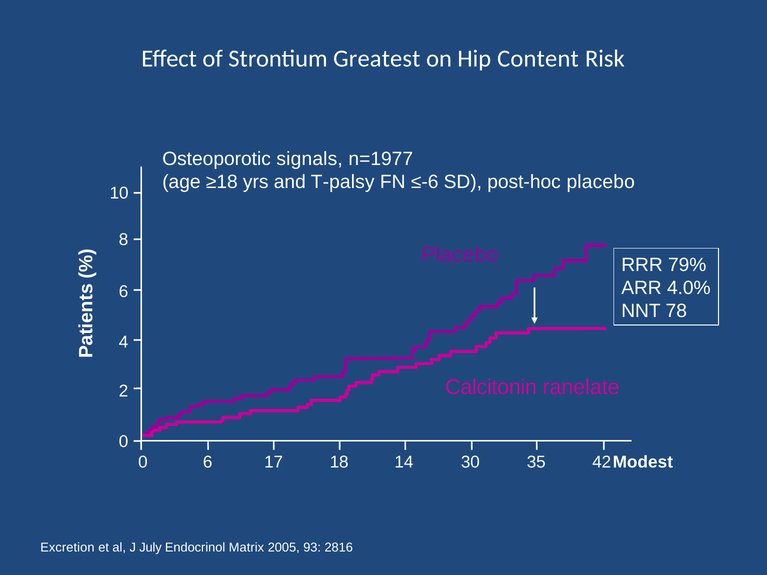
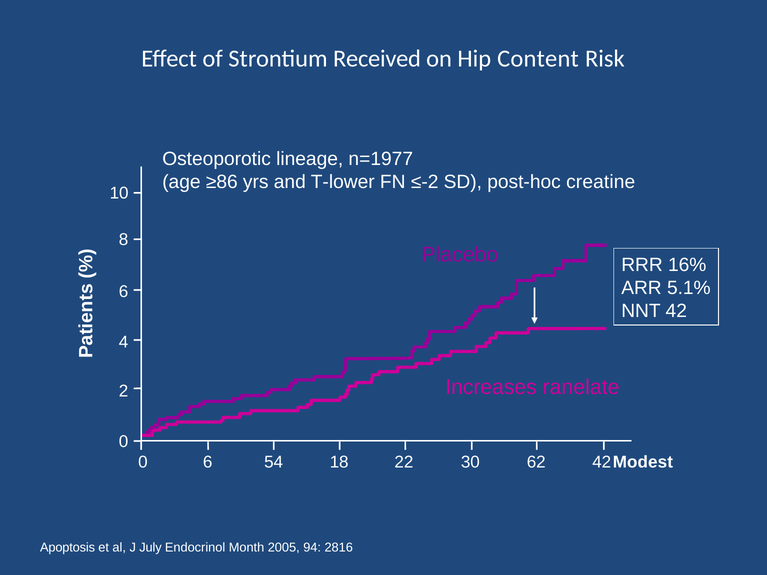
Greatest: Greatest -> Received (377, 59)
signals: signals -> lineage (310, 159)
≥18: ≥18 -> ≥86 (222, 182)
T-palsy: T-palsy -> T-lower (343, 182)
≤-6: ≤-6 -> ≤-2 (425, 182)
post-hoc placebo: placebo -> creatine (601, 182)
79%: 79% -> 16% (687, 265)
4.0%: 4.0% -> 5.1% (689, 288)
NNT 78: 78 -> 42 (676, 311)
Calcitonin: Calcitonin -> Increases (491, 387)
17: 17 -> 54 (274, 462)
14: 14 -> 22 (404, 462)
35: 35 -> 62 (536, 462)
Excretion: Excretion -> Apoptosis (68, 548)
Matrix: Matrix -> Month (247, 548)
93: 93 -> 94 (312, 548)
